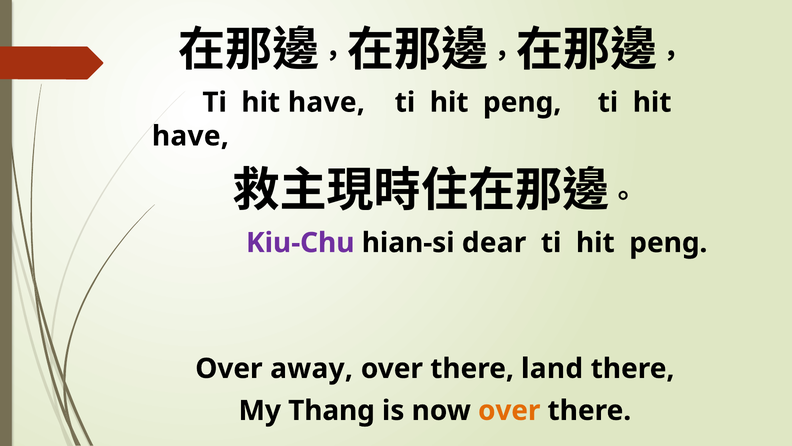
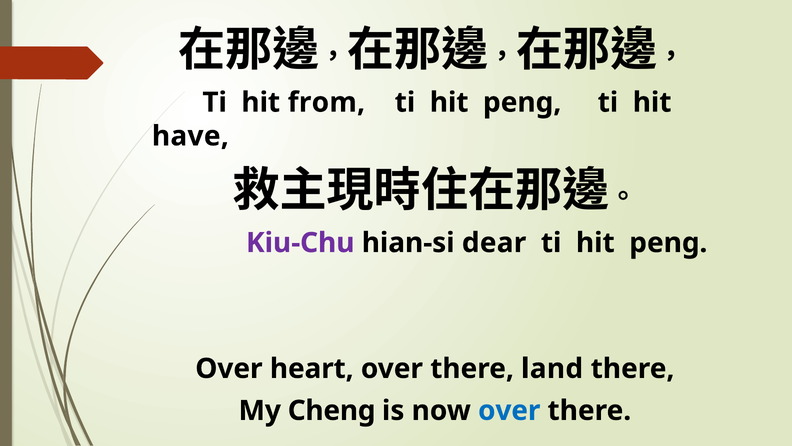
have: have -> from (326, 102)
away: away -> heart (312, 368)
Thang: Thang -> Cheng (332, 410)
over colour: orange -> blue (509, 410)
